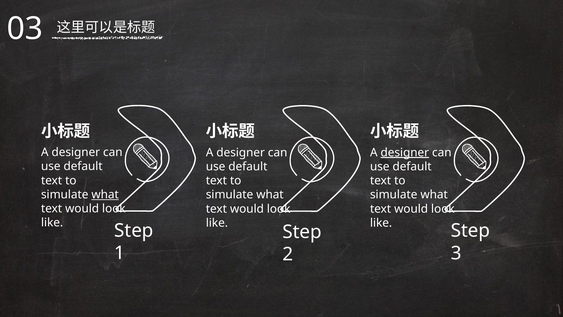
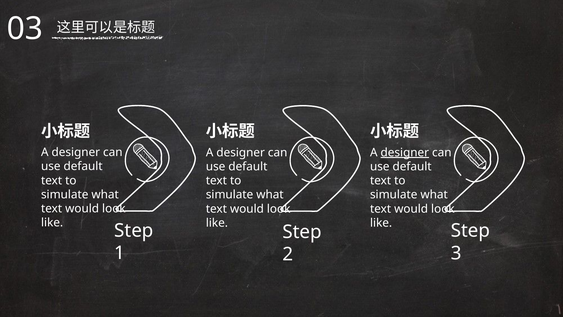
what underline: present -> none (105, 194)
